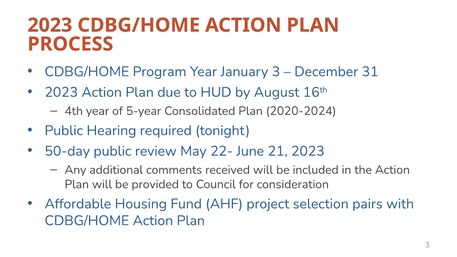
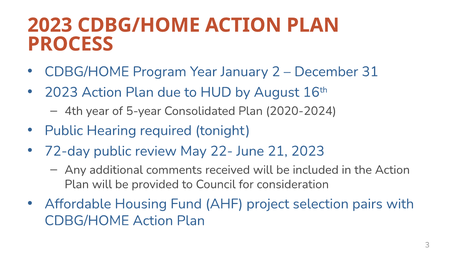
January 3: 3 -> 2 (276, 72)
50-day: 50-day -> 72-day (67, 151)
